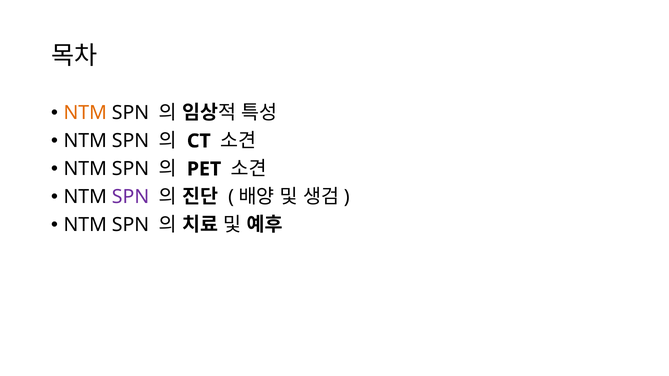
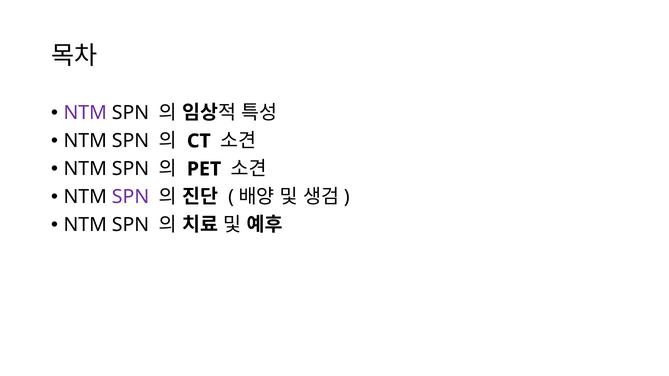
NTM colour: orange -> purple (85, 113)
